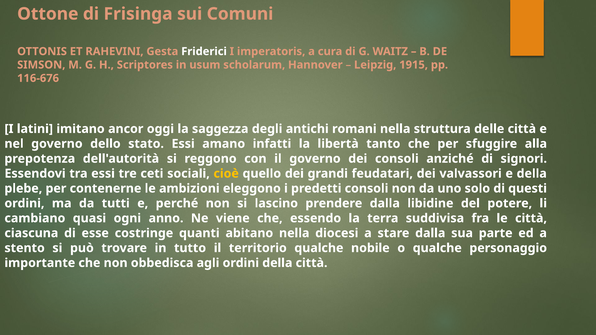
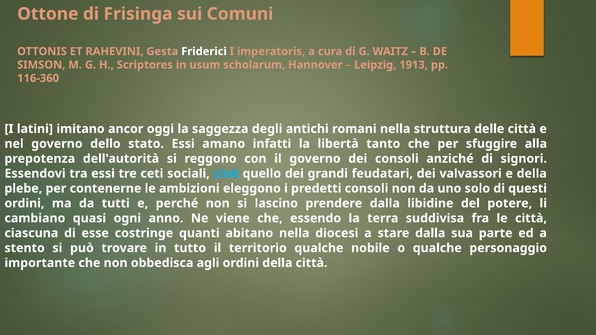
1915: 1915 -> 1913 (414, 65)
116-676: 116-676 -> 116-360 (38, 78)
cioè colour: yellow -> light blue (226, 174)
